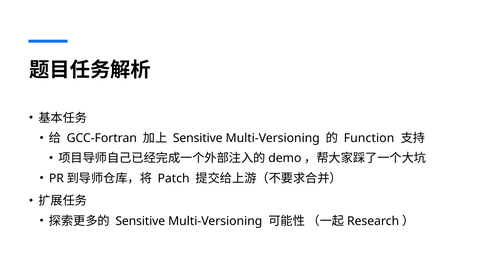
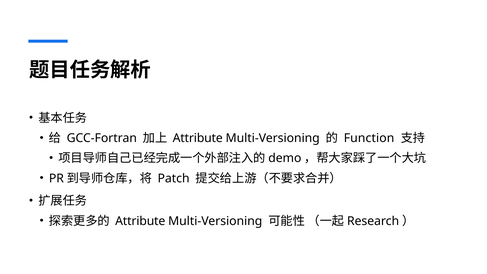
Sensitive: Sensitive -> Attribute (198, 138)
Sensitive: Sensitive -> Attribute (140, 221)
